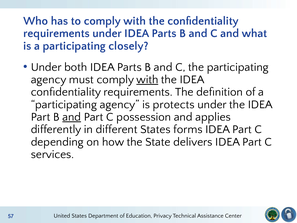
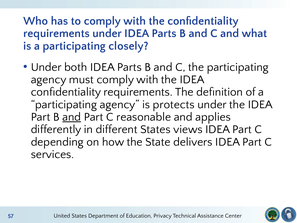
with underline: present -> none (147, 79)
possession: possession -> reasonable (144, 117)
forms: forms -> views (188, 129)
